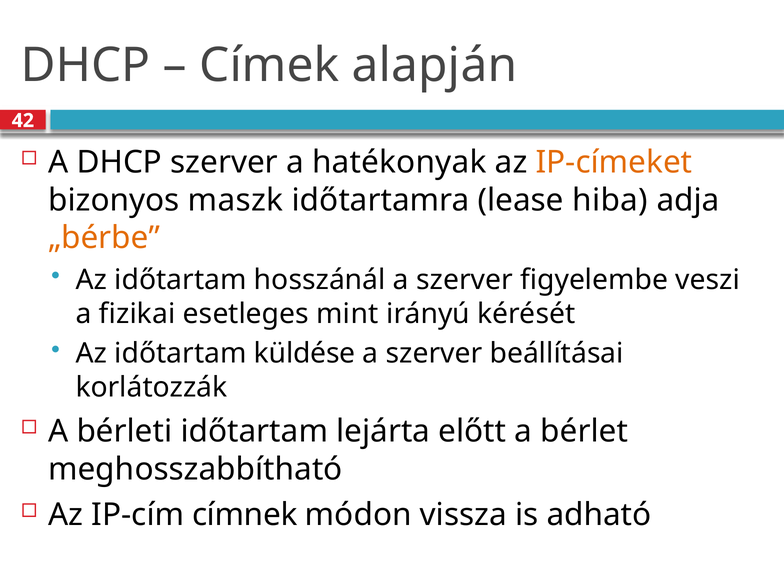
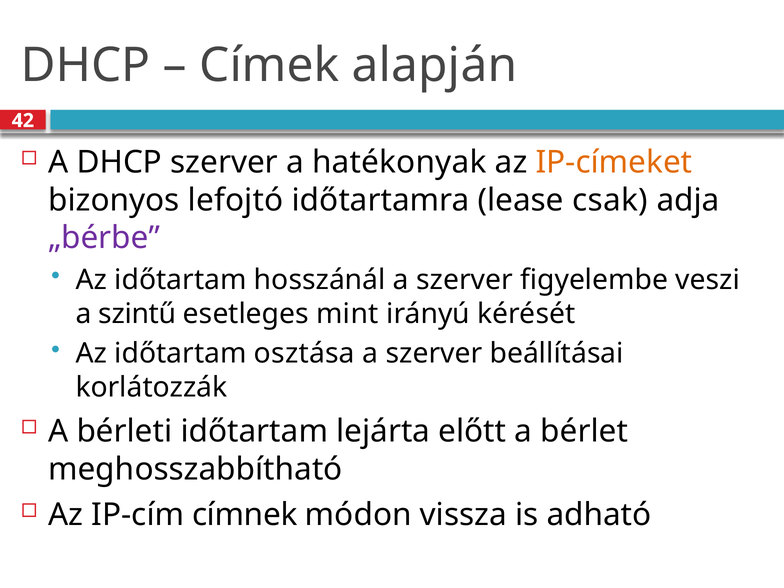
maszk: maszk -> lefojtó (236, 200)
hiba: hiba -> csak (610, 200)
„bérbe colour: orange -> purple (104, 238)
fizikai: fizikai -> szintű (137, 314)
küldése: küldése -> osztása (304, 354)
